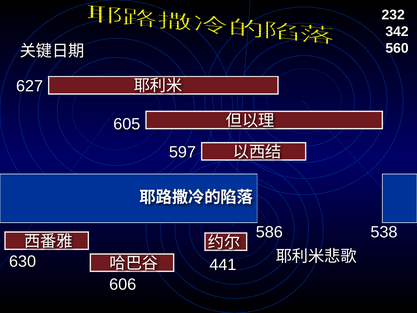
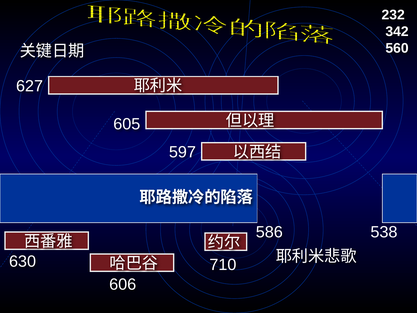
441: 441 -> 710 (223, 264)
